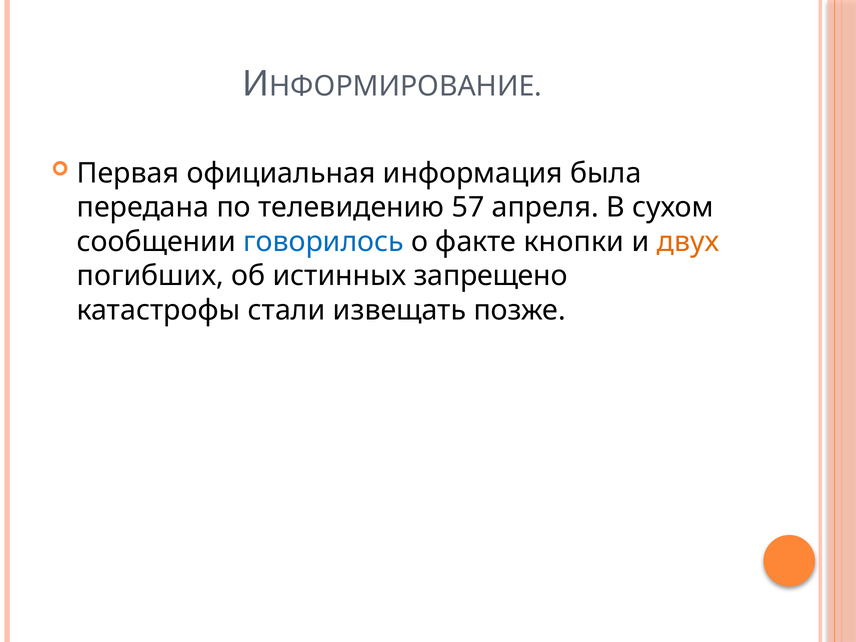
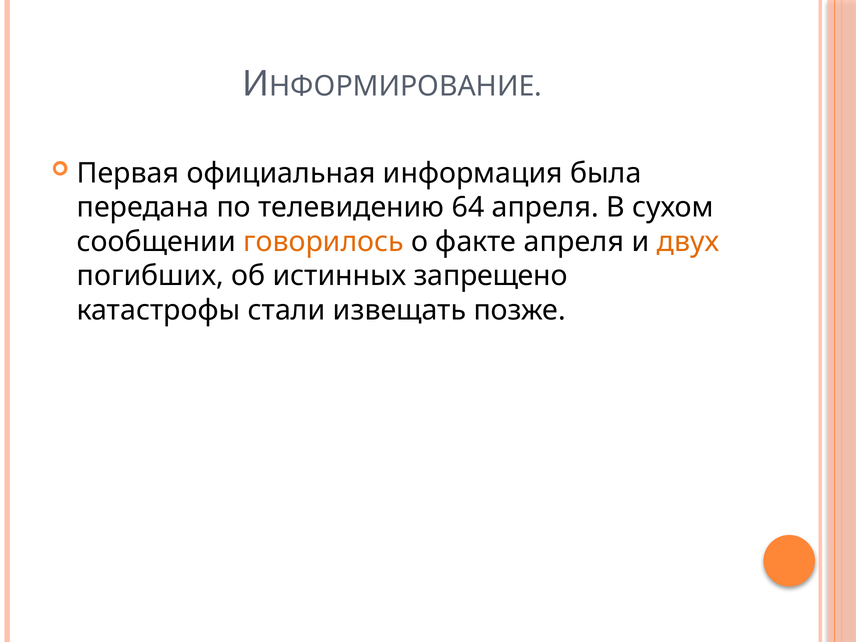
57: 57 -> 64 (468, 207)
говорилось colour: blue -> orange (323, 242)
факте кнопки: кнопки -> апреля (574, 242)
